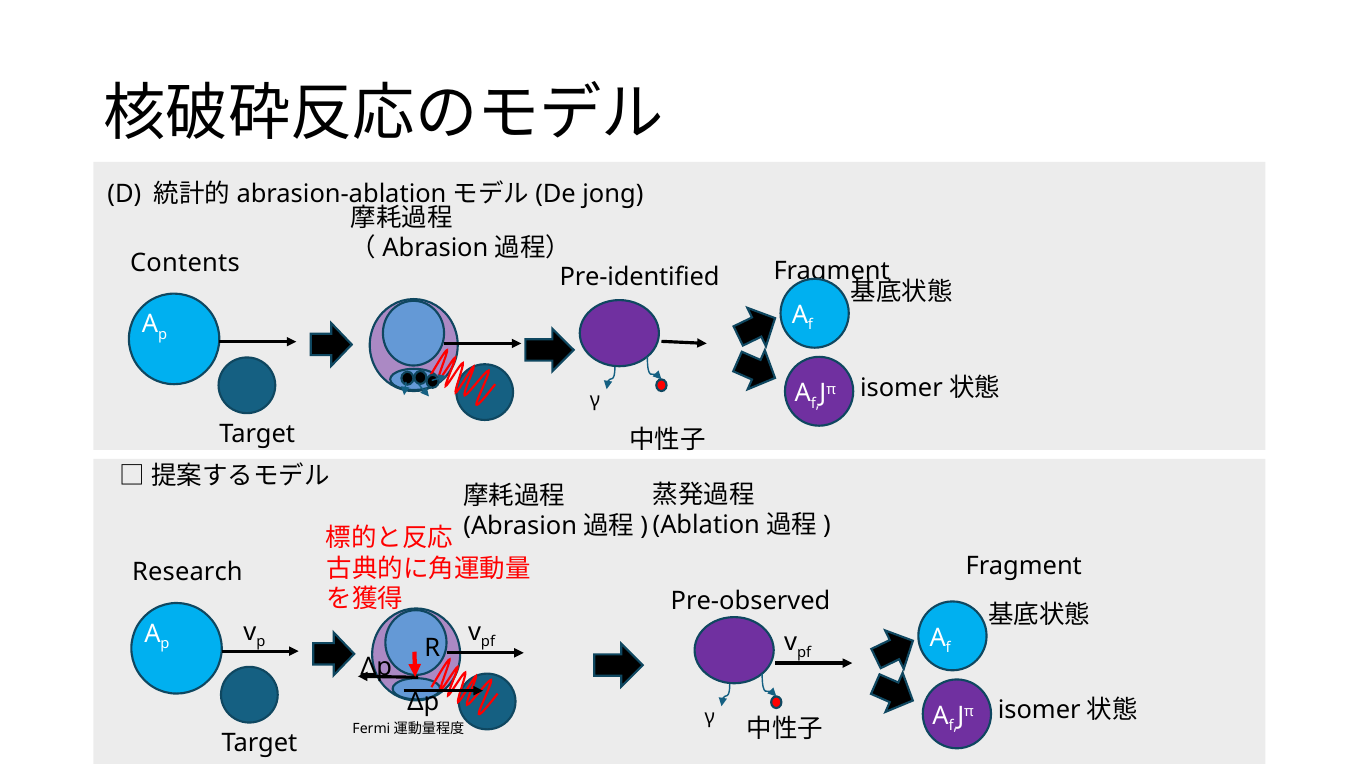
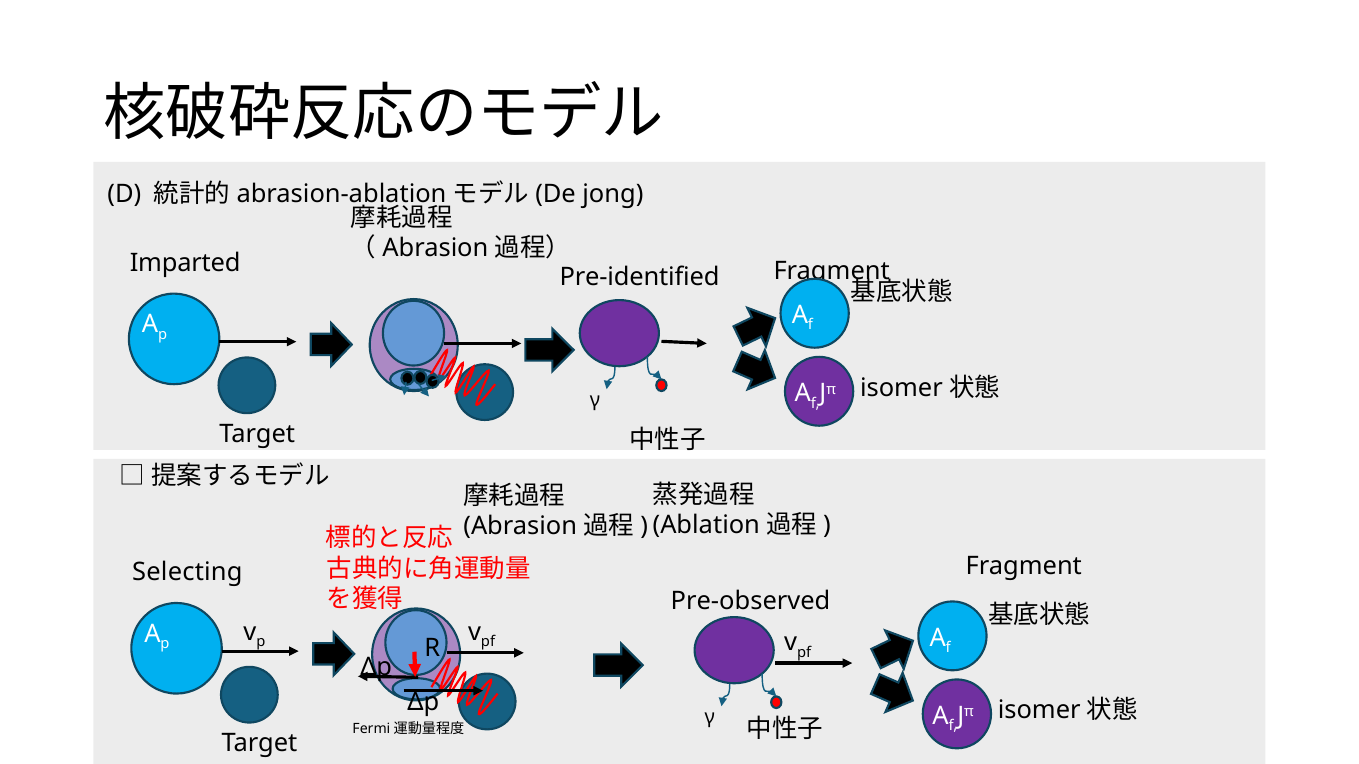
Contents: Contents -> Imparted (185, 263)
Research: Research -> Selecting (187, 572)
